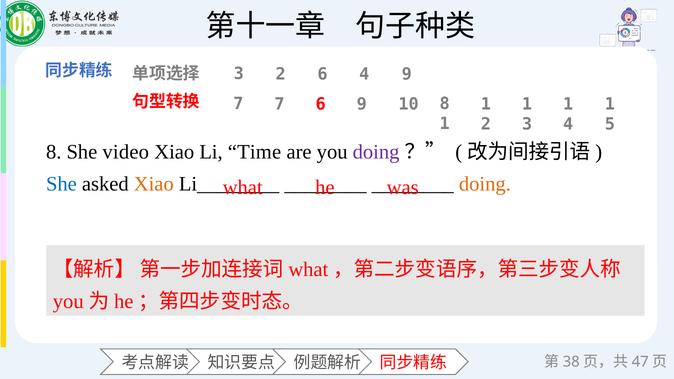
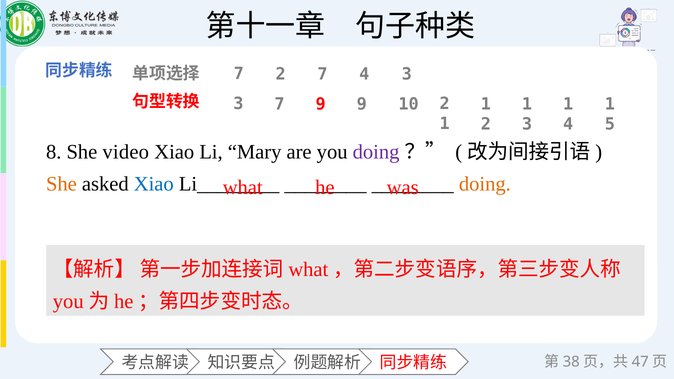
3: 3 -> 7 (239, 74)
2 6: 6 -> 7 (322, 74)
4 9: 9 -> 3 (407, 74)
7: 7 -> 3 (238, 104)
7 6: 6 -> 9 (321, 104)
10 8: 8 -> 2 (445, 104)
Time: Time -> Mary (255, 152)
She colour: blue -> orange (61, 184)
Xiao colour: orange -> blue (154, 184)
